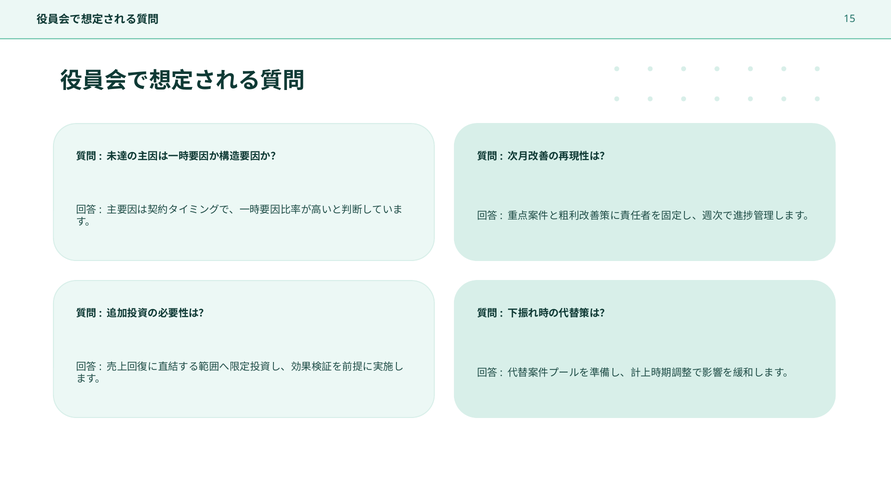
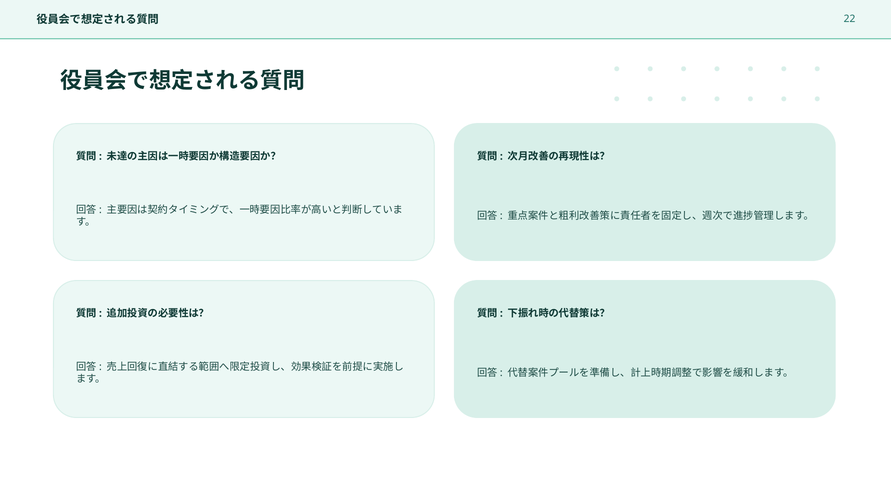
15: 15 -> 22 (850, 19)
